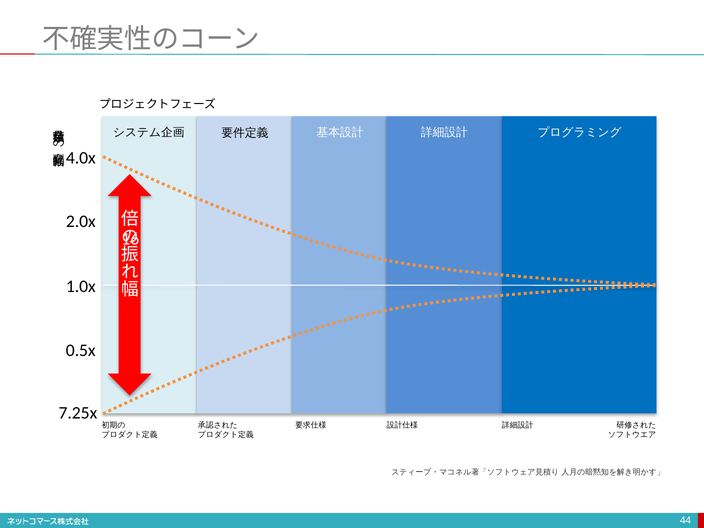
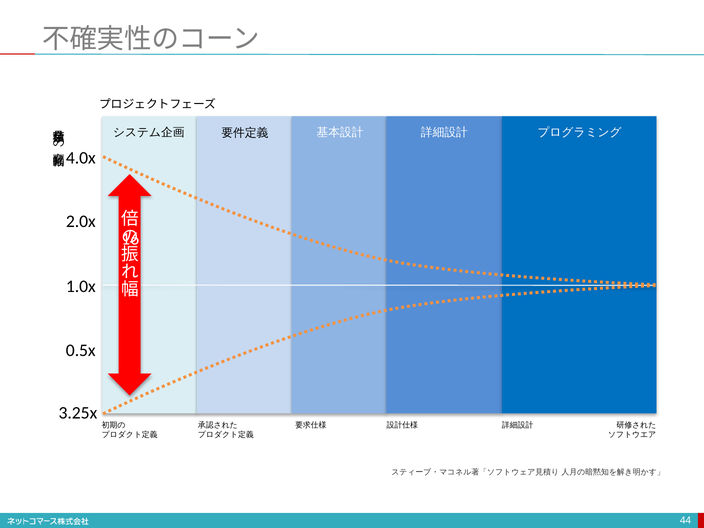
7.25x: 7.25x -> 3.25x (78, 413)
